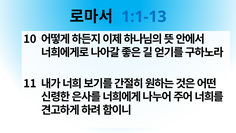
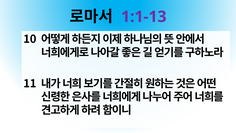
1:1-13 colour: blue -> purple (144, 17)
